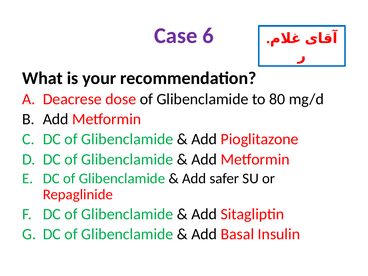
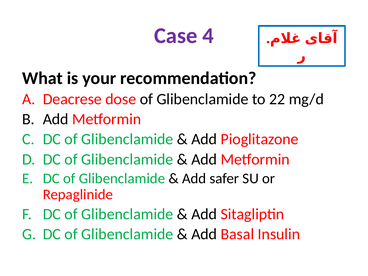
6: 6 -> 4 (208, 36)
80: 80 -> 22 (277, 99)
